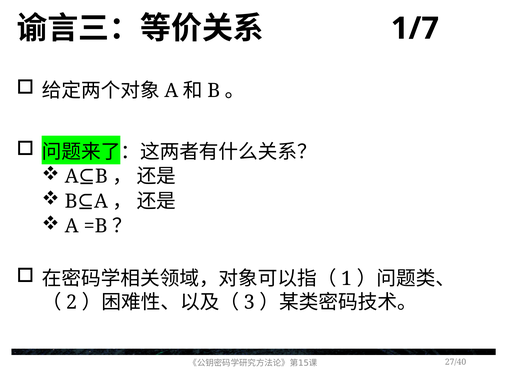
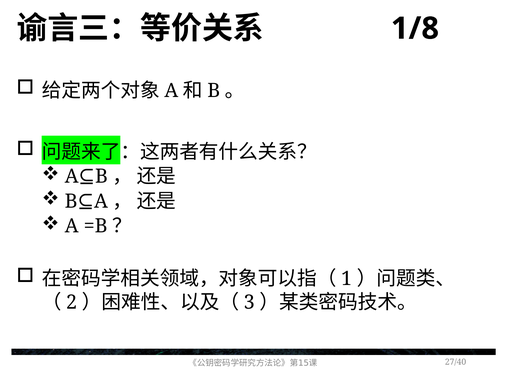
1/7: 1/7 -> 1/8 (415, 28)
